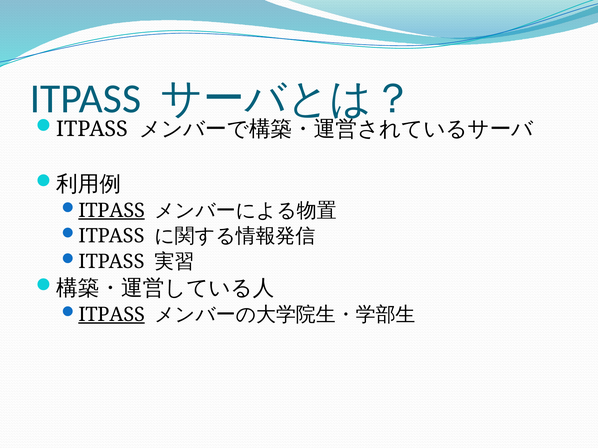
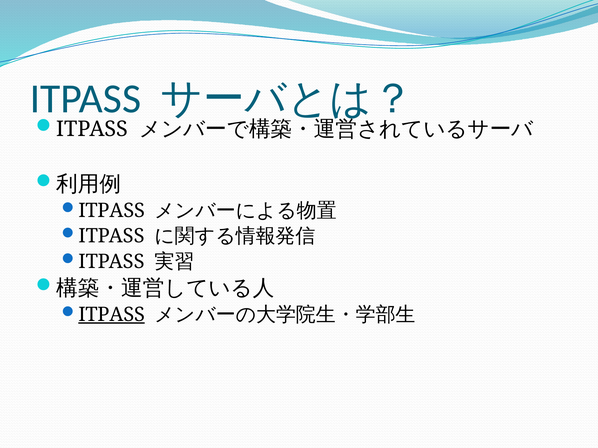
ITPASS underline: present -> none (112, 211)
